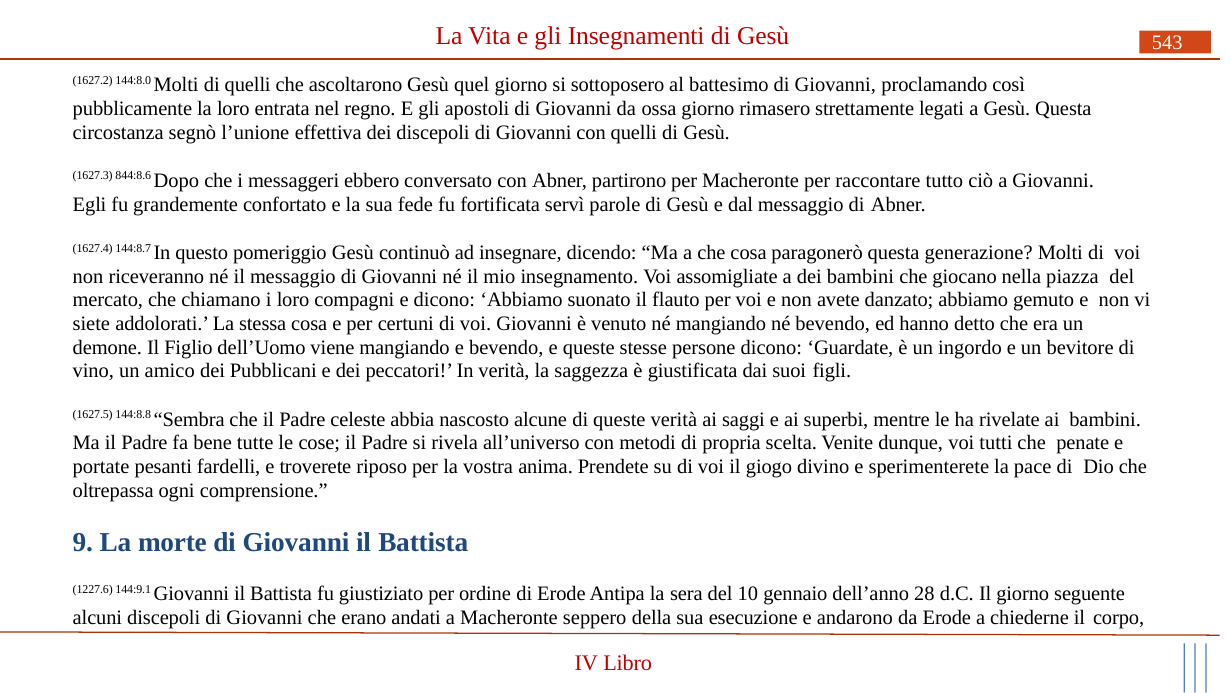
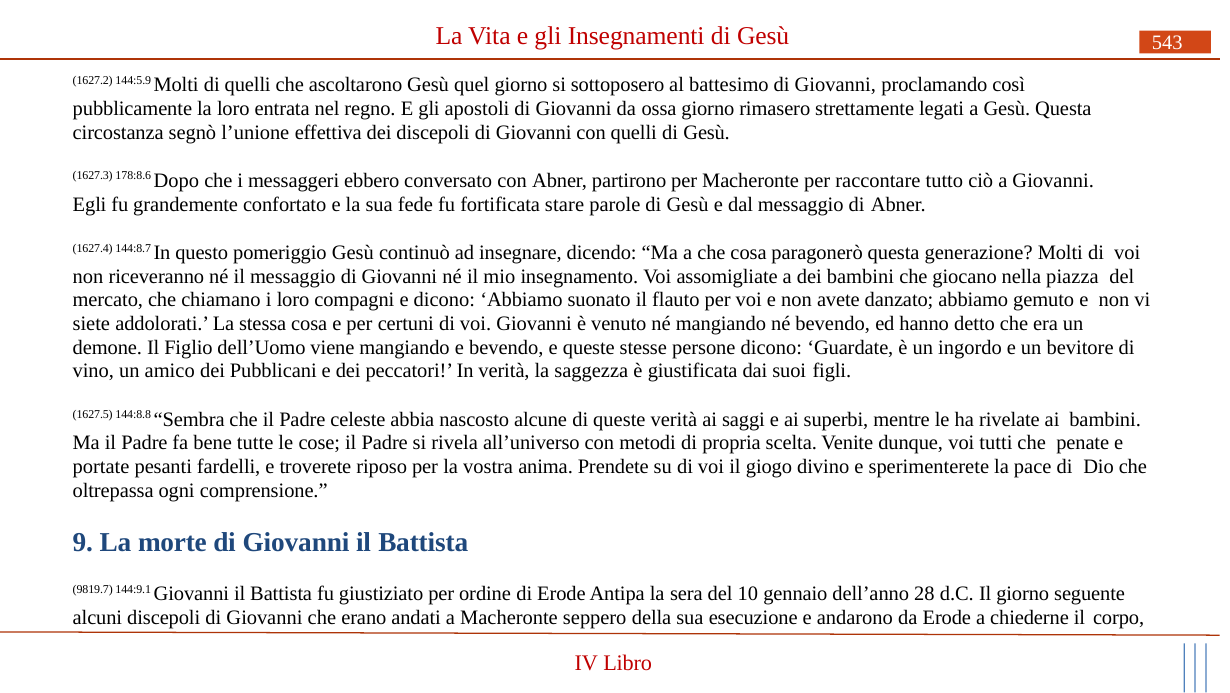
144:8.0: 144:8.0 -> 144:5.9 (133, 80)
844:8.6: 844:8.6 -> 178:8.6 (133, 176)
servì: servì -> stare (565, 204)
1227.6: 1227.6 -> 9819.7 (93, 589)
